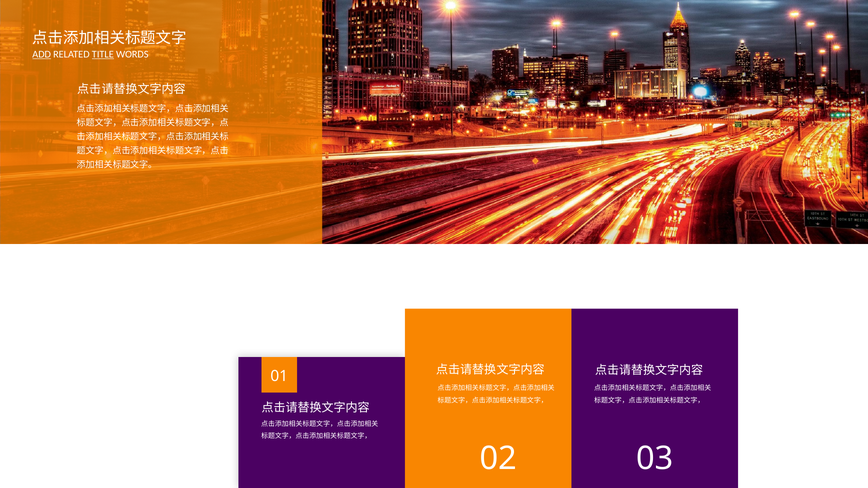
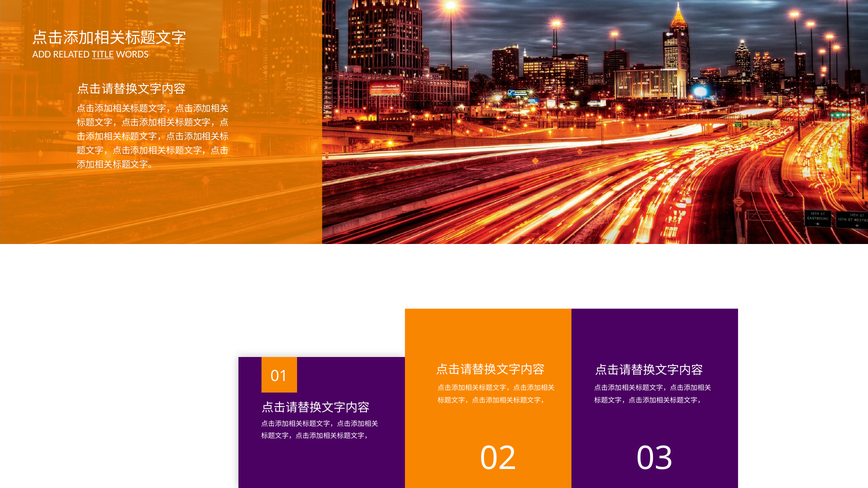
ADD underline: present -> none (42, 54)
